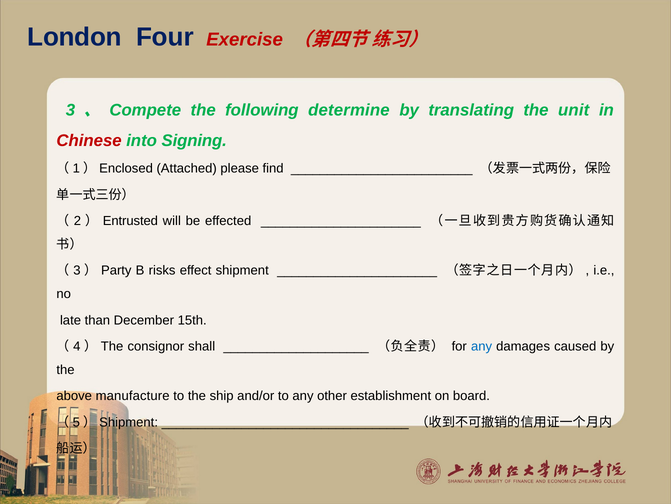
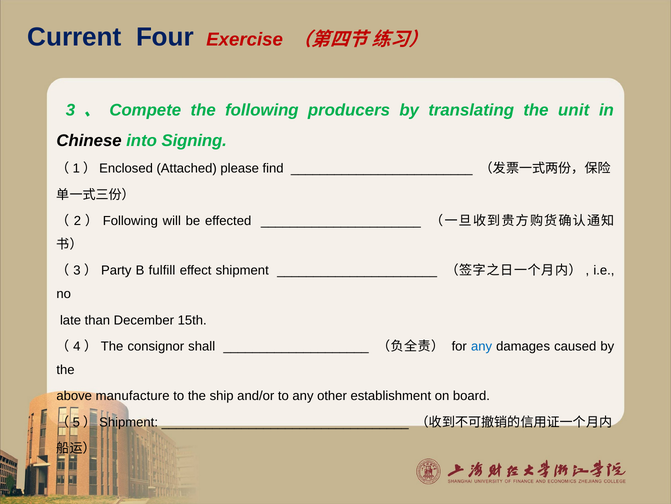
London: London -> Current (74, 37)
determine: determine -> producers (349, 110)
Chinese colour: red -> black (89, 140)
Entrusted: Entrusted -> Following (130, 221)
risks: risks -> fulfill (162, 270)
